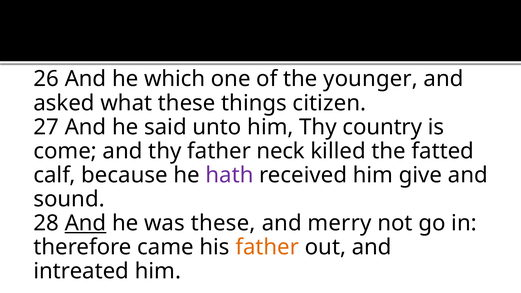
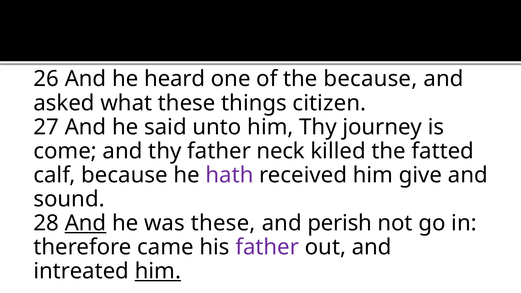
which: which -> heard (175, 79)
the younger: younger -> because (370, 79)
country: country -> journey (382, 127)
merry: merry -> perish (340, 223)
father colour: orange -> purple (267, 247)
him underline: none -> present (158, 271)
